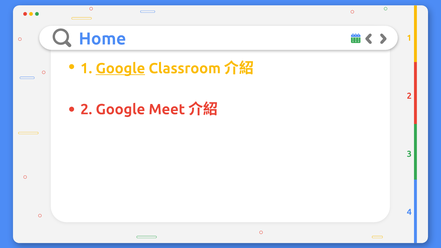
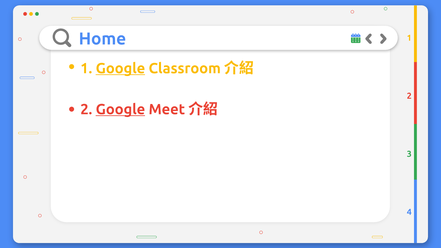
Google underline: none -> present (120, 109)
